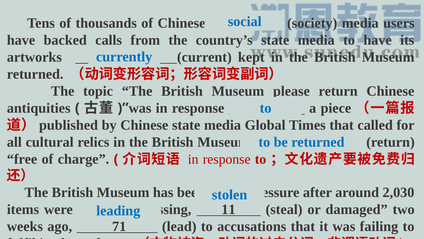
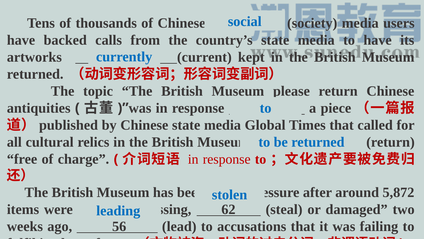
2,030: 2,030 -> 5,872 (398, 192)
11: 11 -> 62 (228, 209)
ago 71: 71 -> 56 (119, 226)
